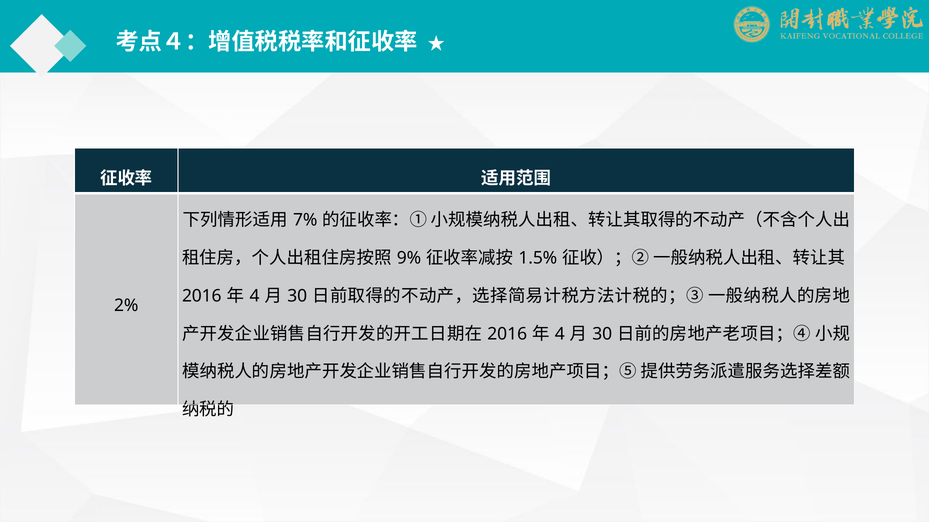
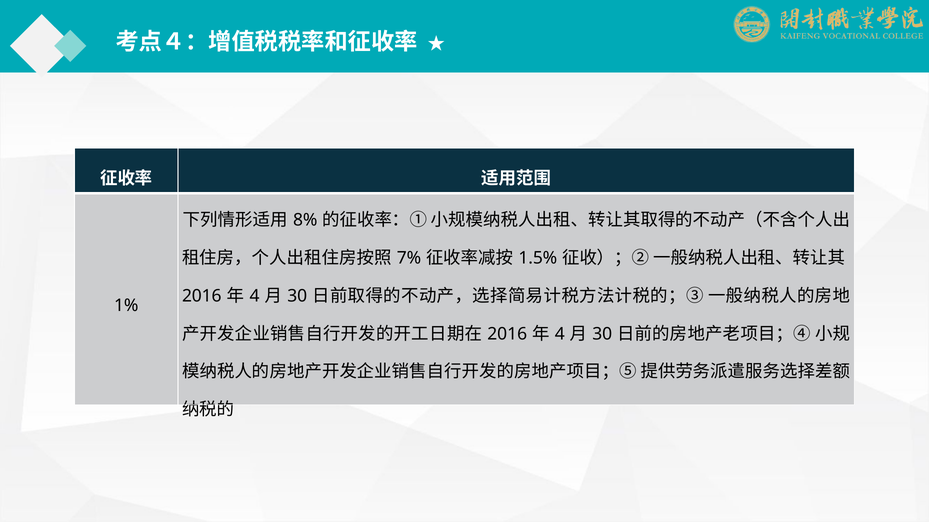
7%: 7% -> 8% (305, 220)
9%: 9% -> 7% (409, 258)
2%: 2% -> 1% (126, 306)
